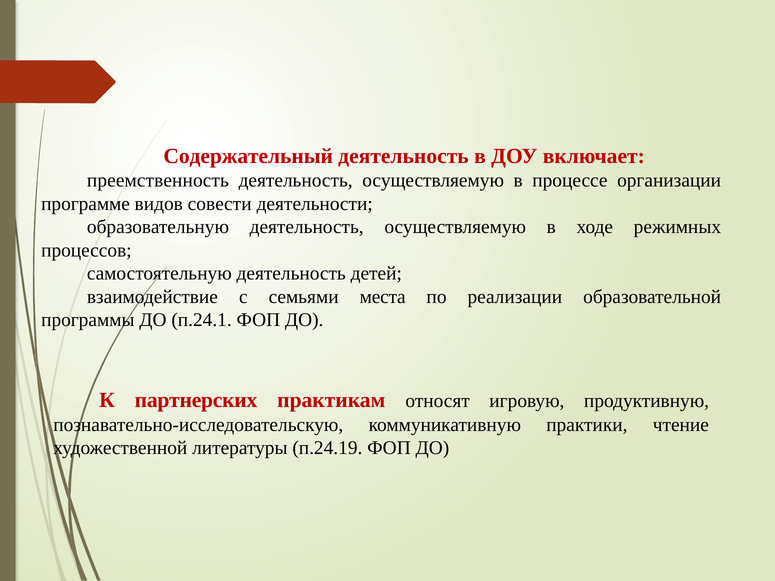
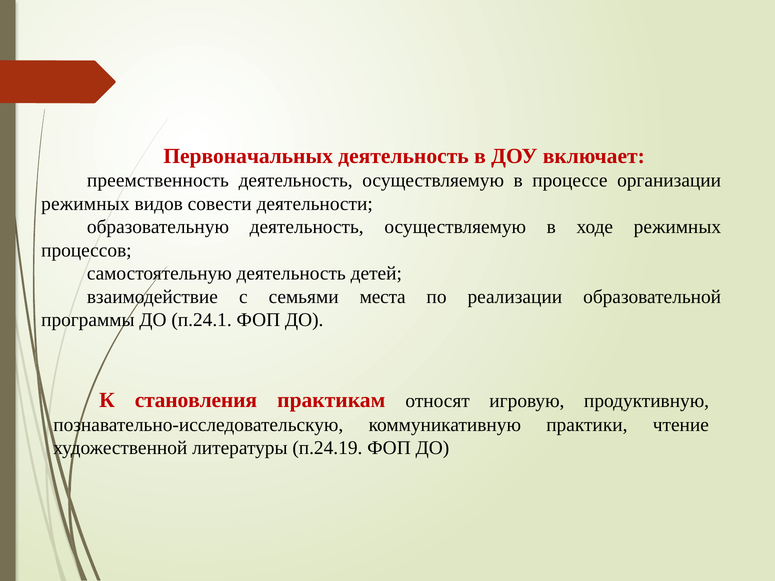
Содержательный: Содержательный -> Первоначальных (248, 156)
программе: программе -> режимных (85, 204)
партнерских: партнерских -> становления (196, 400)
